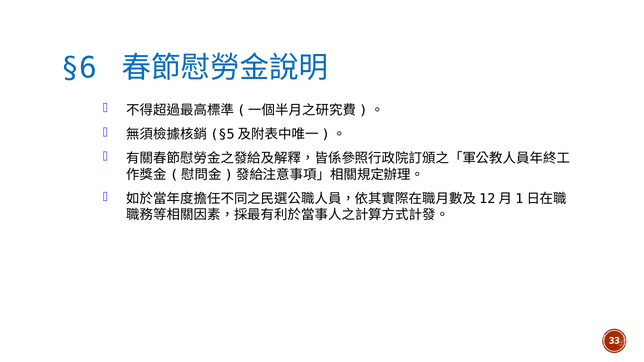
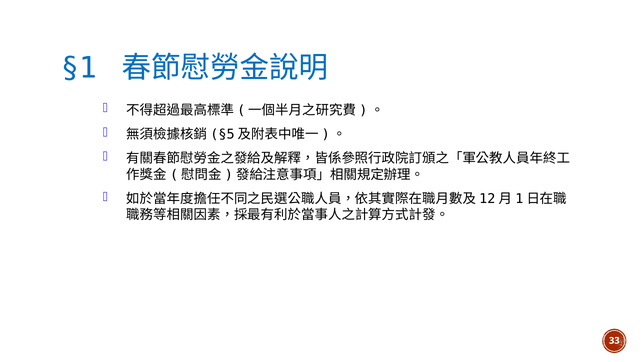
§6: §6 -> §1 (79, 68)
